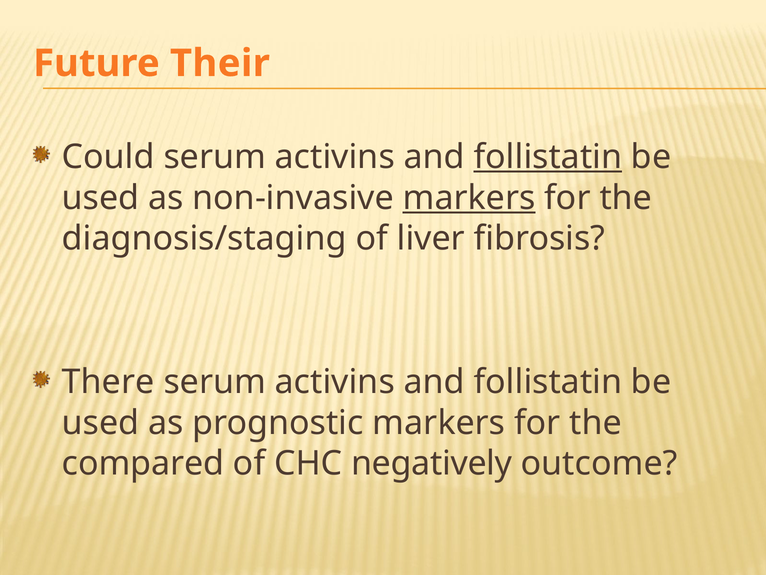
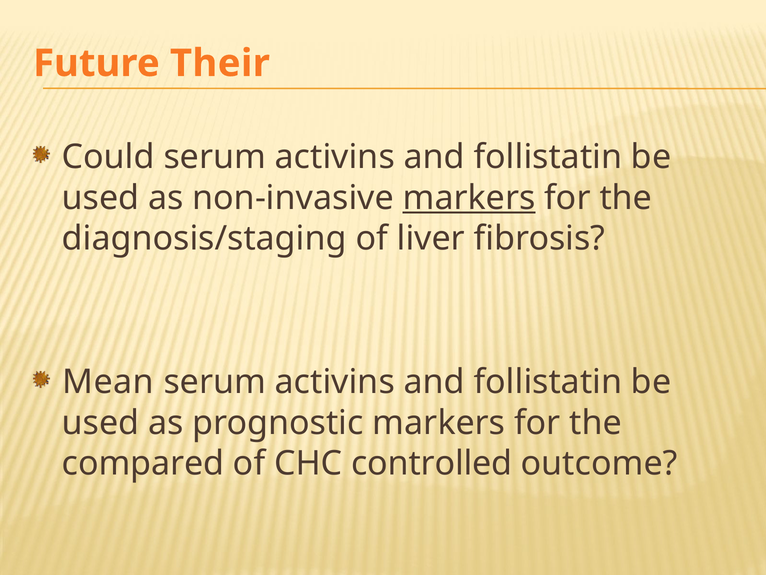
follistatin underline: present -> none (548, 157)
There: There -> Mean (108, 382)
negatively: negatively -> controlled (432, 463)
